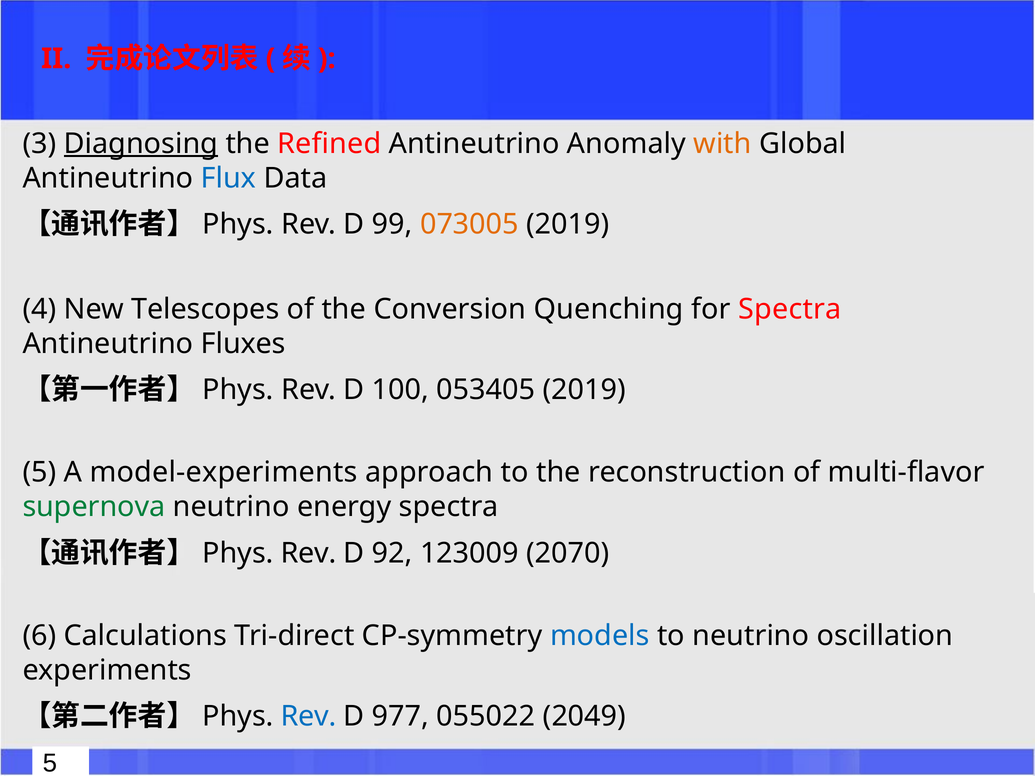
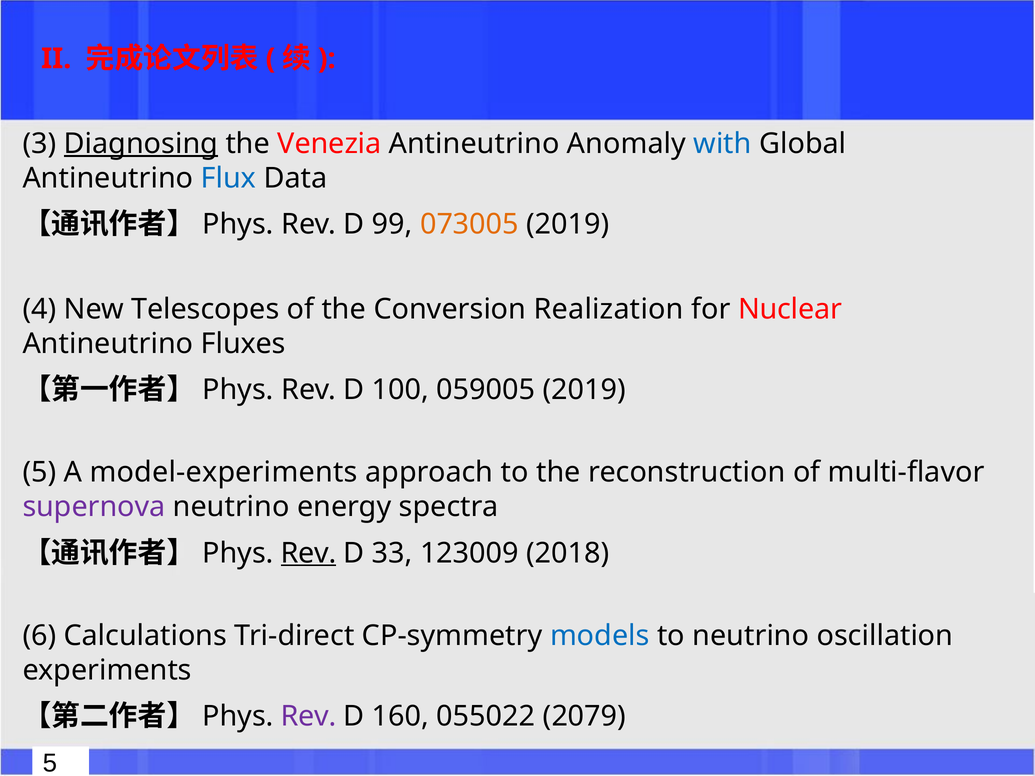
Refined: Refined -> Venezia (329, 144)
with colour: orange -> blue (722, 144)
Quenching: Quenching -> Realization (609, 309)
for Spectra: Spectra -> Nuclear (790, 309)
053405: 053405 -> 059005 (486, 390)
supernova colour: green -> purple (94, 507)
Rev underline: none -> present (309, 553)
92: 92 -> 33 (392, 553)
2070: 2070 -> 2018 (568, 553)
Rev colour: blue -> purple (309, 717)
977: 977 -> 160 (400, 717)
2049: 2049 -> 2079 (584, 717)
